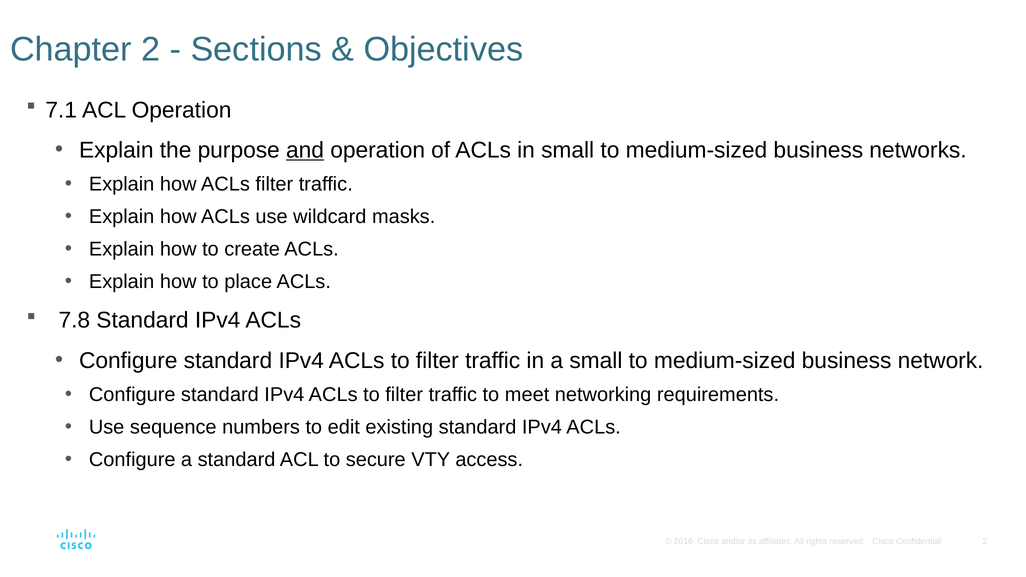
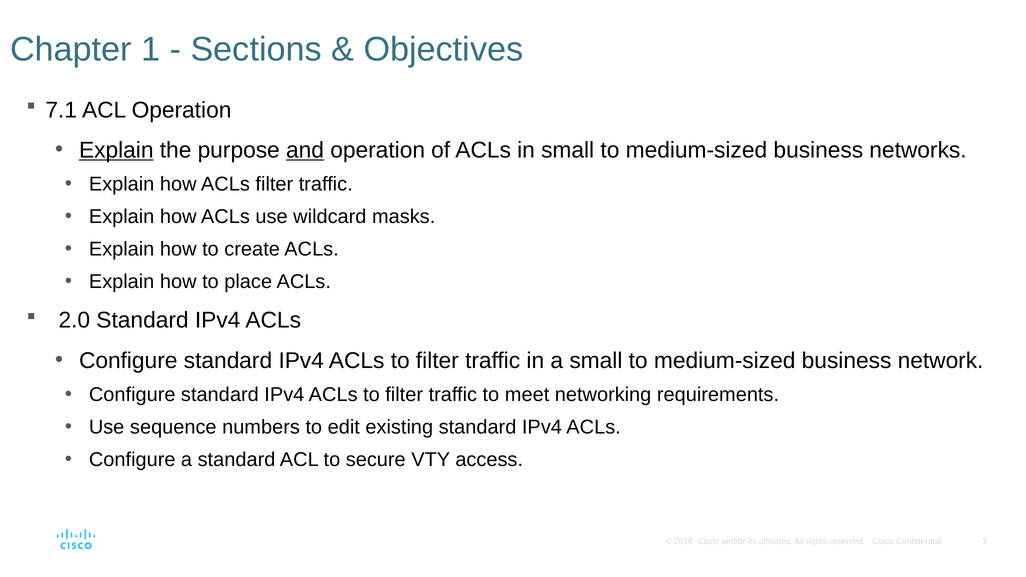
Chapter 2: 2 -> 1 (151, 50)
Explain underline: none -> present (116, 150)
7.8: 7.8 -> 2.0 (74, 320)
